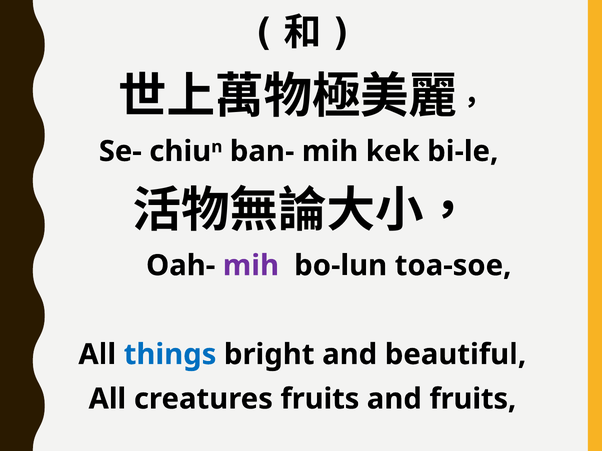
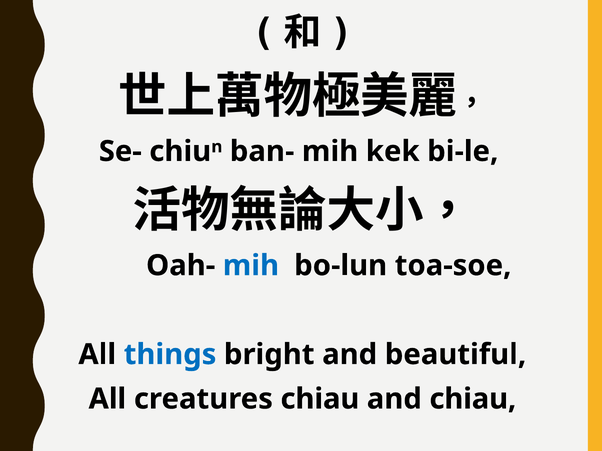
mih colour: purple -> blue (251, 266)
creatures fruits: fruits -> chiau (320, 399)
and fruits: fruits -> chiau (473, 399)
